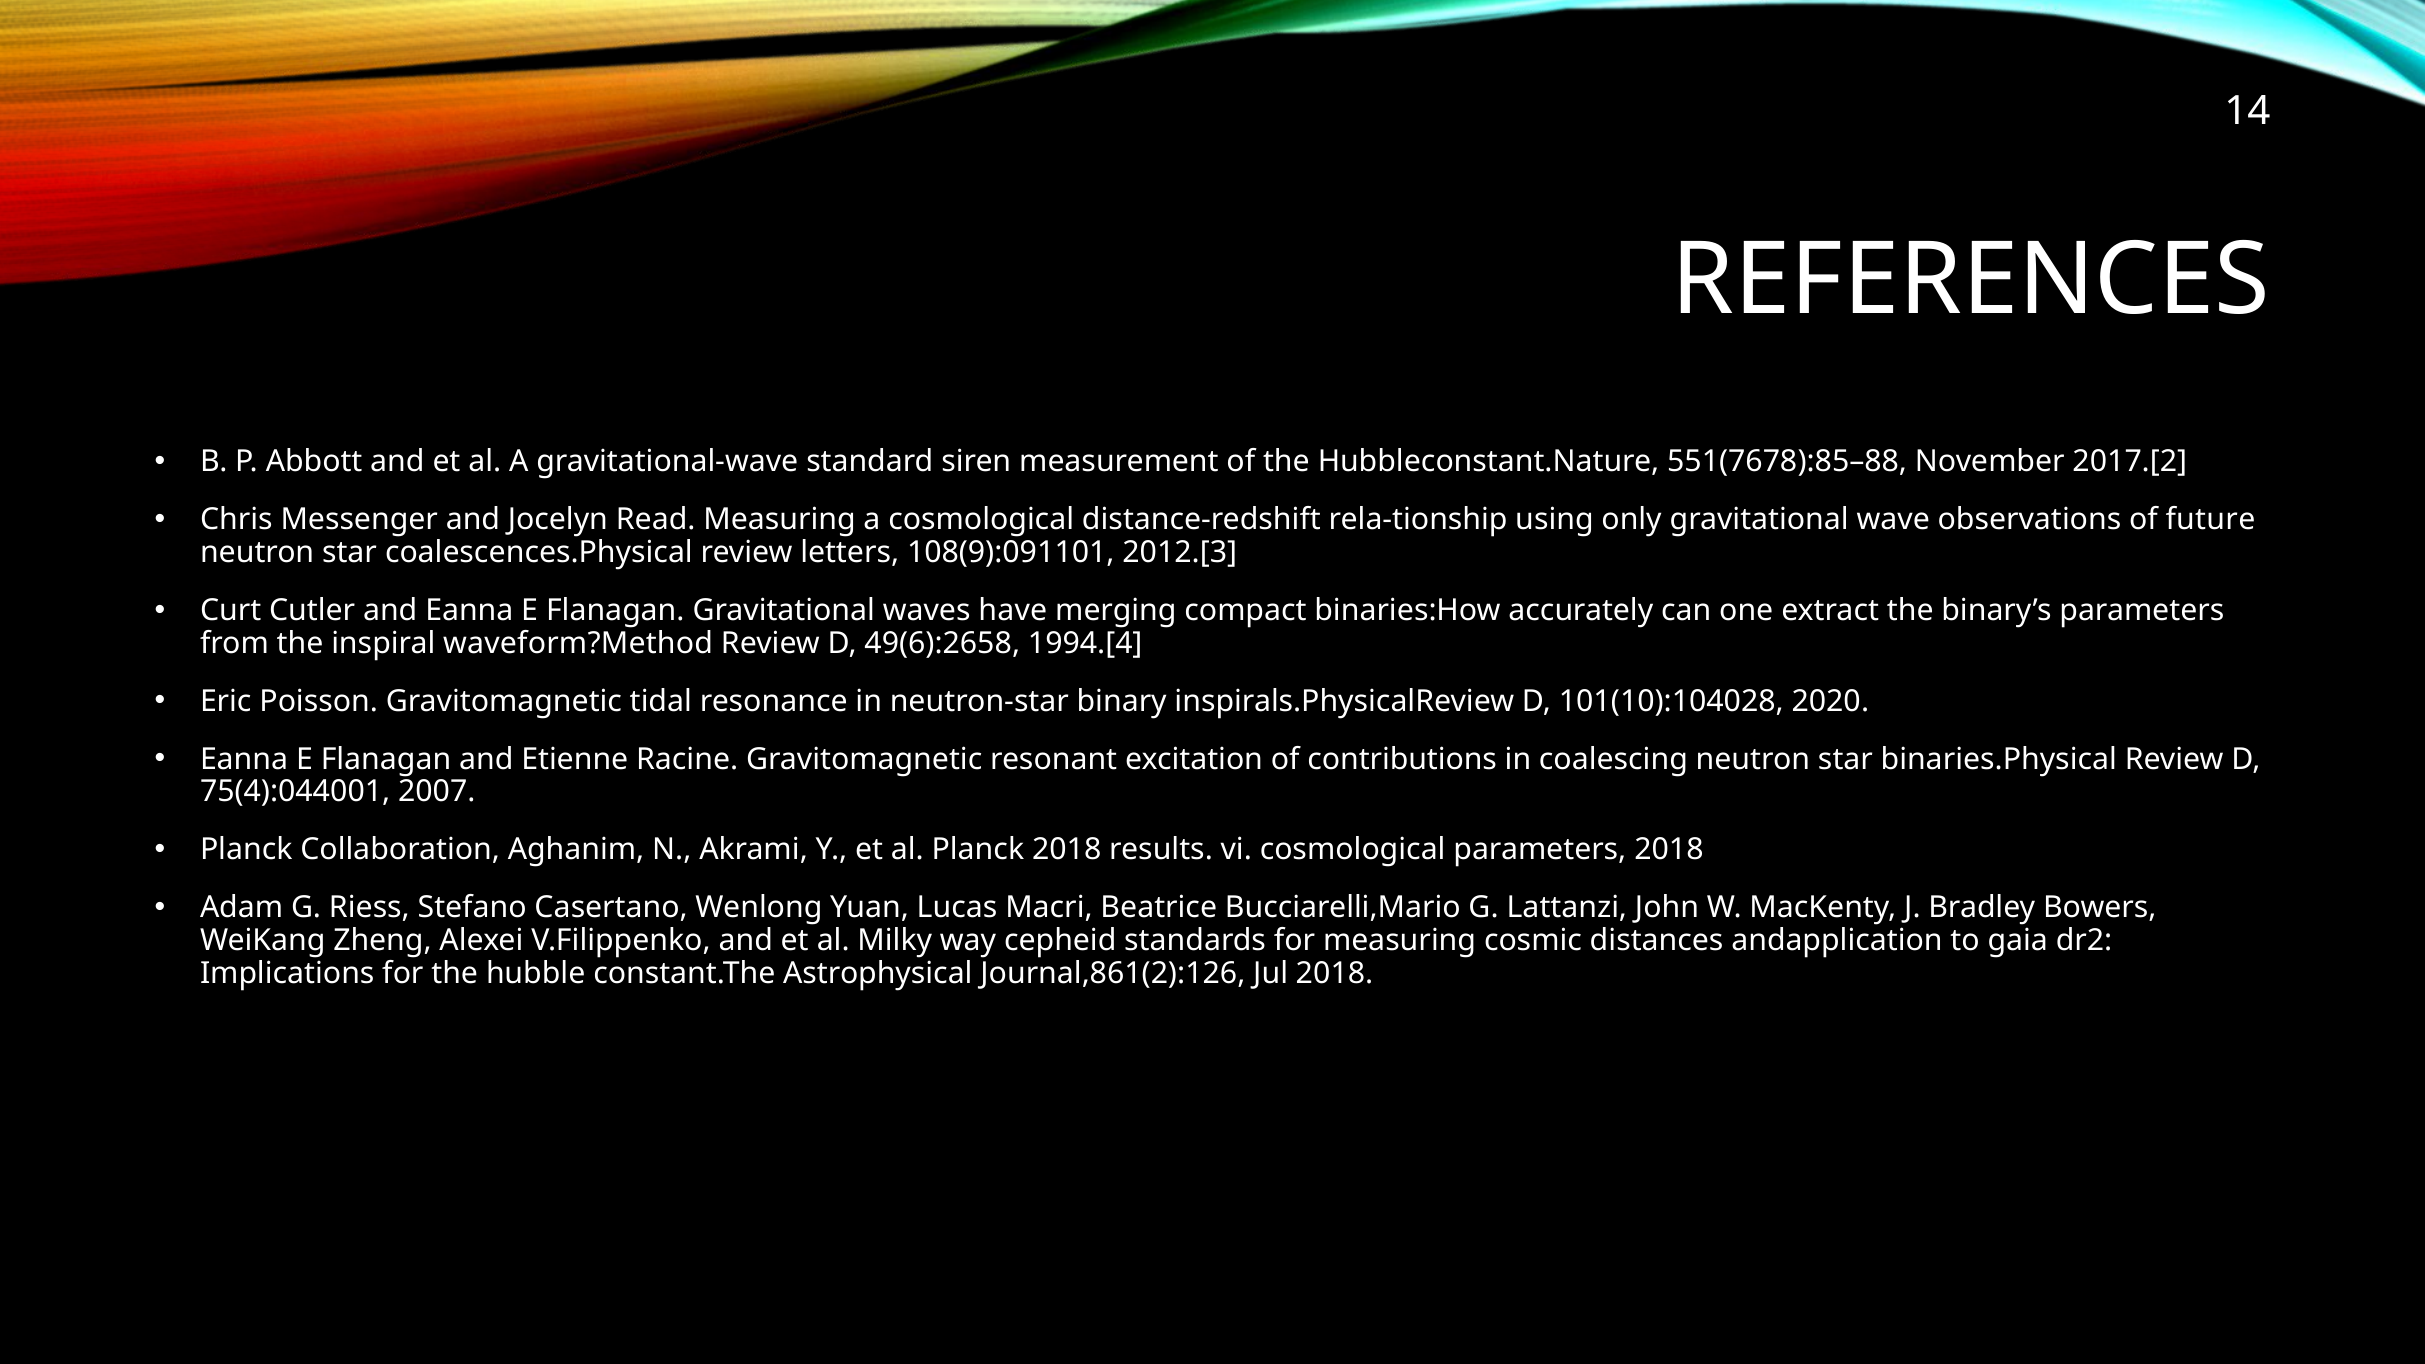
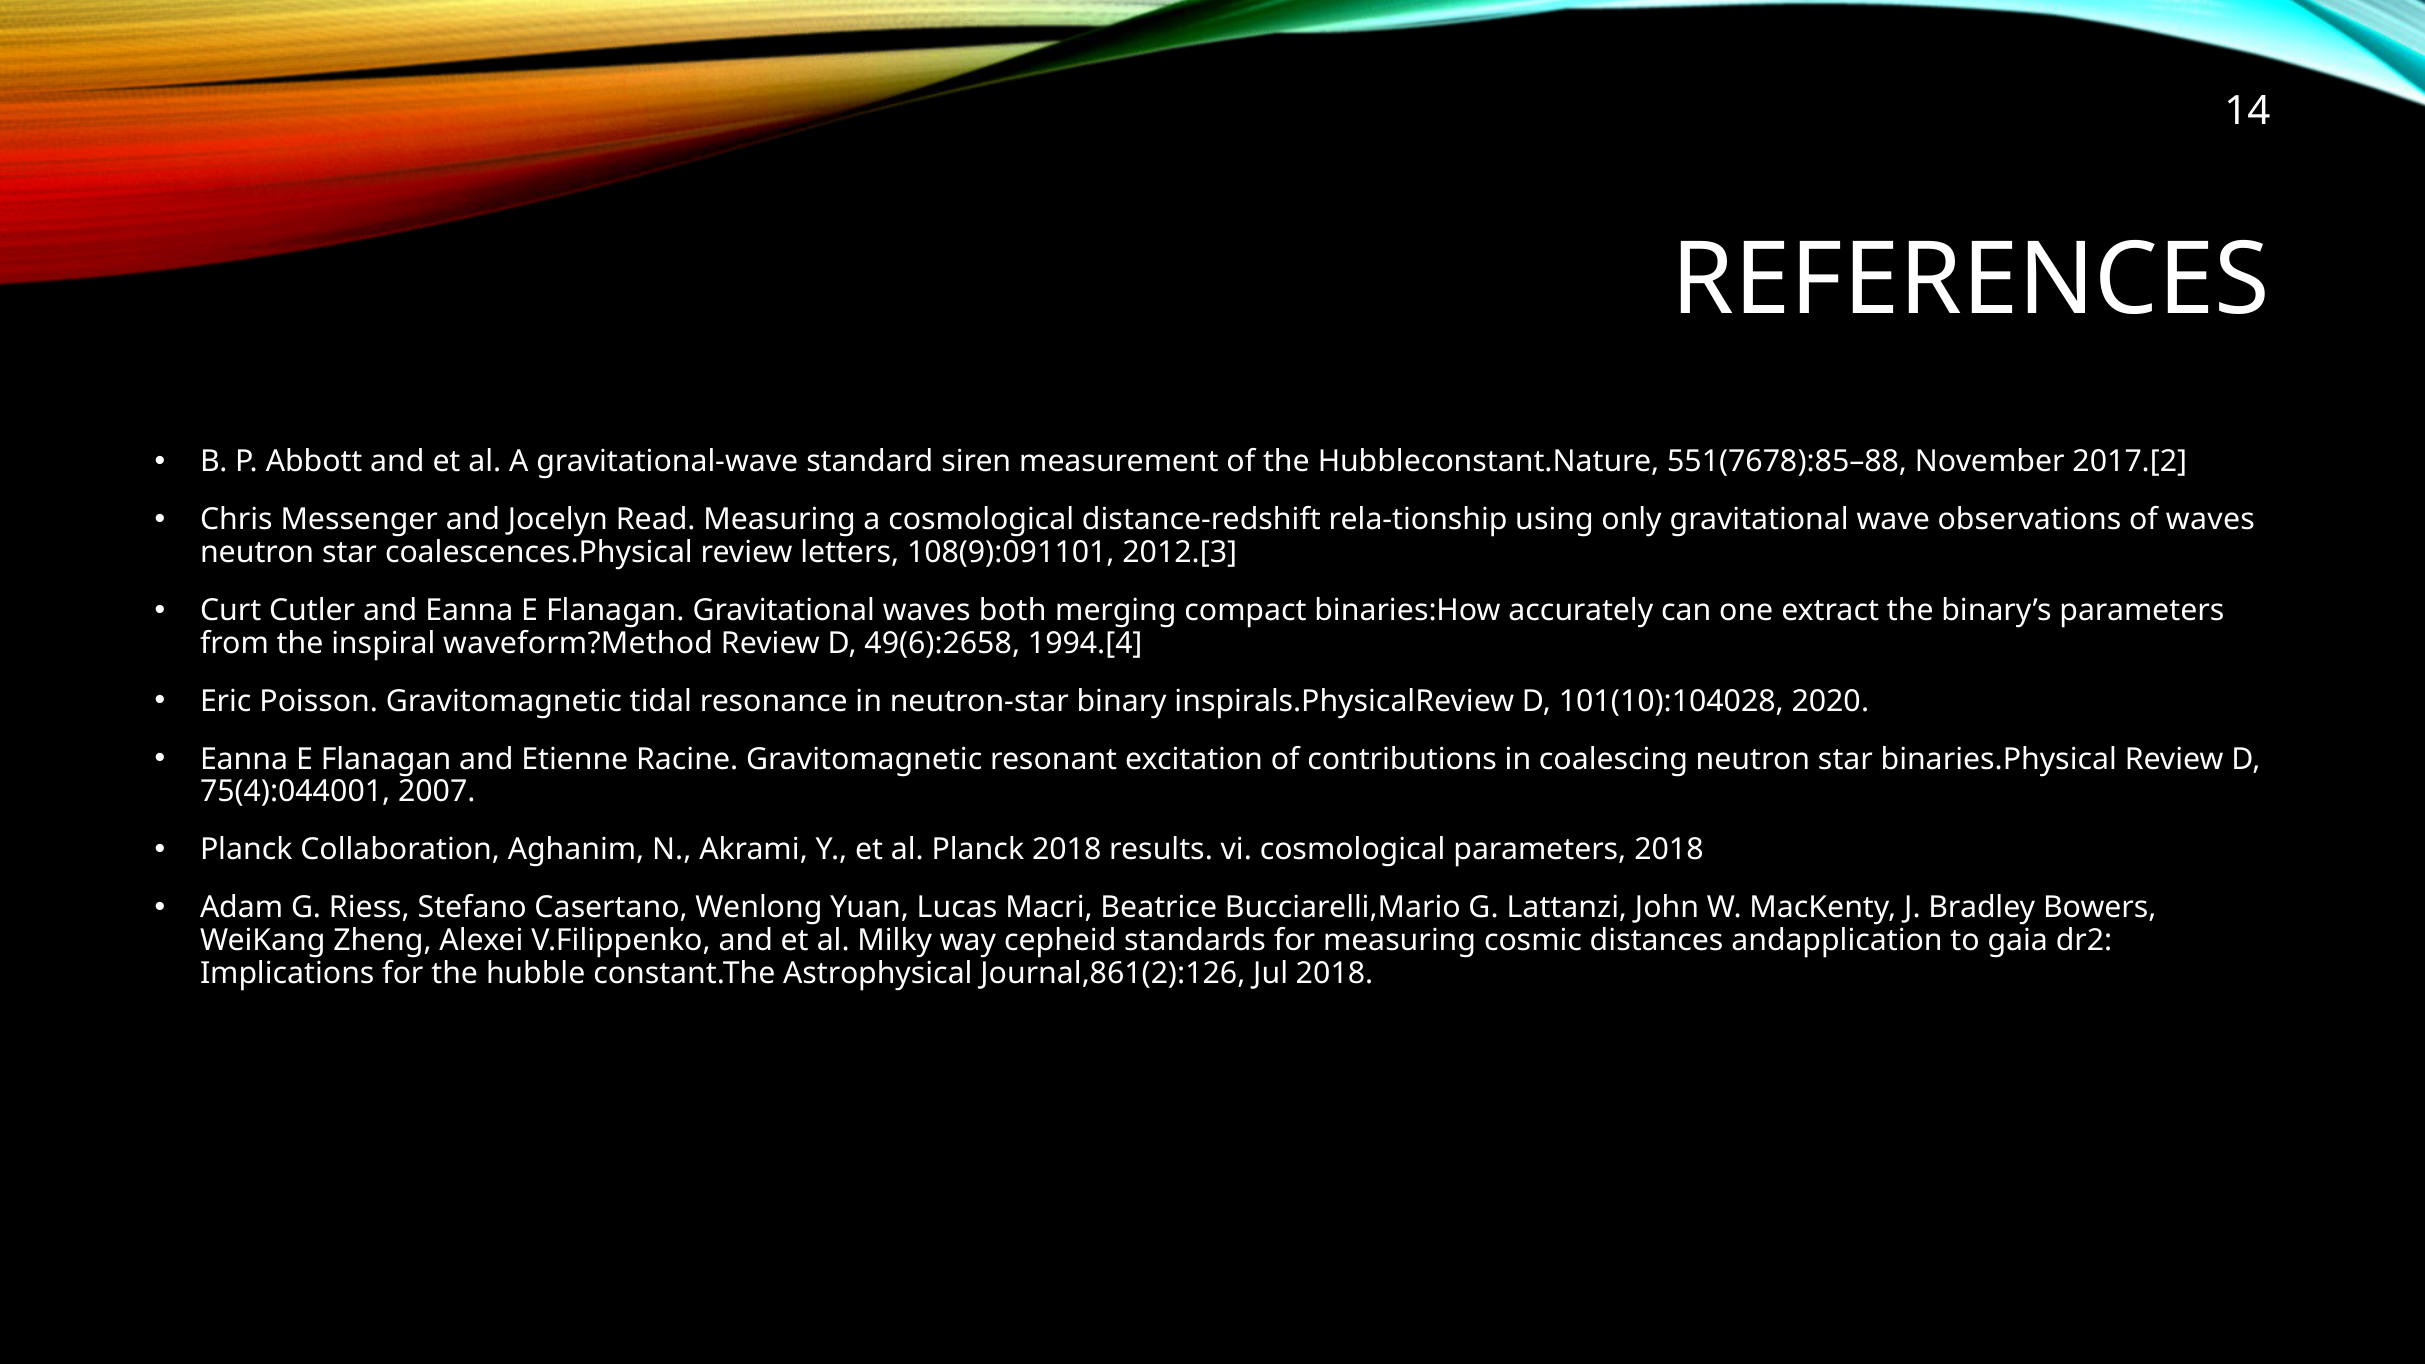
of future: future -> waves (2210, 520)
have: have -> both (1013, 611)
